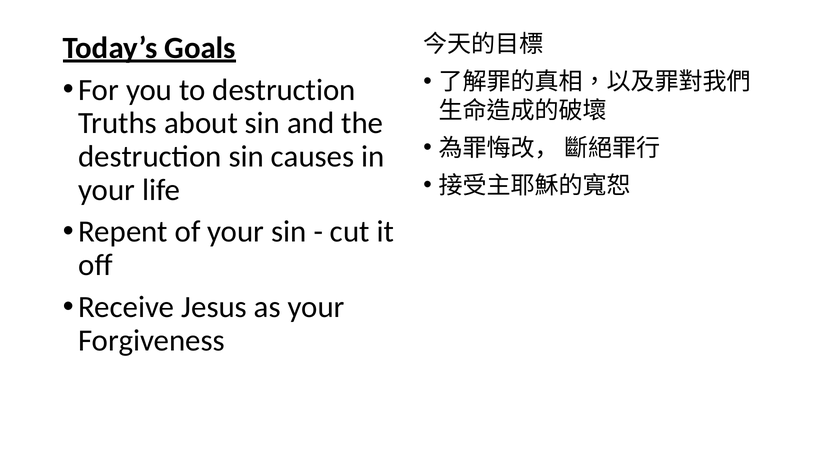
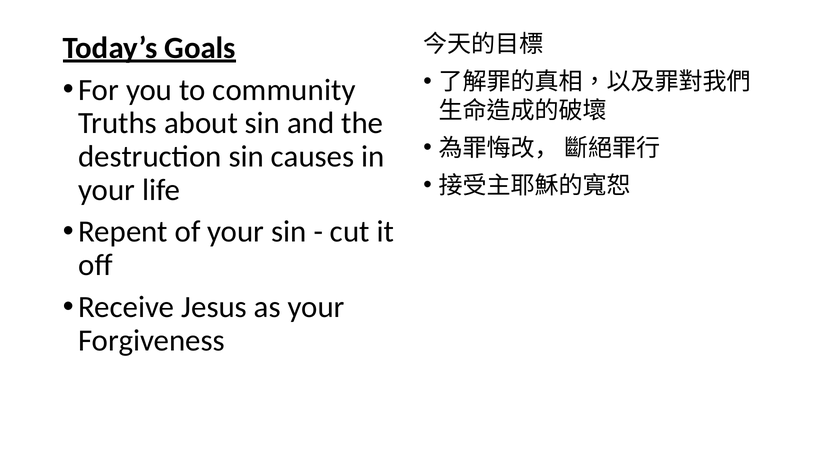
to destruction: destruction -> community (284, 90)
